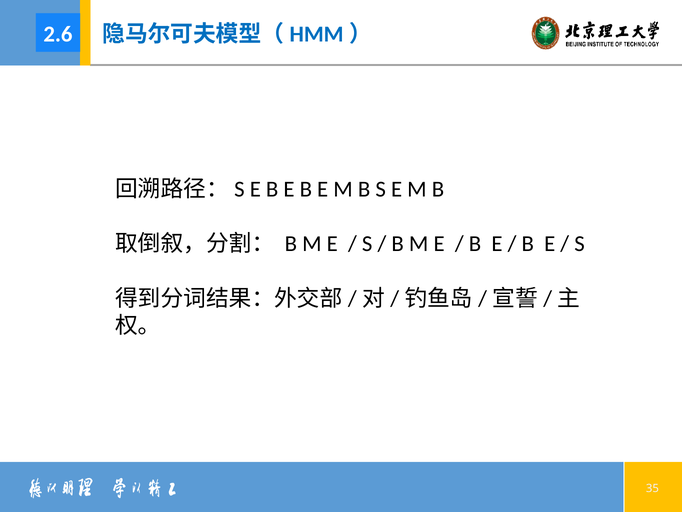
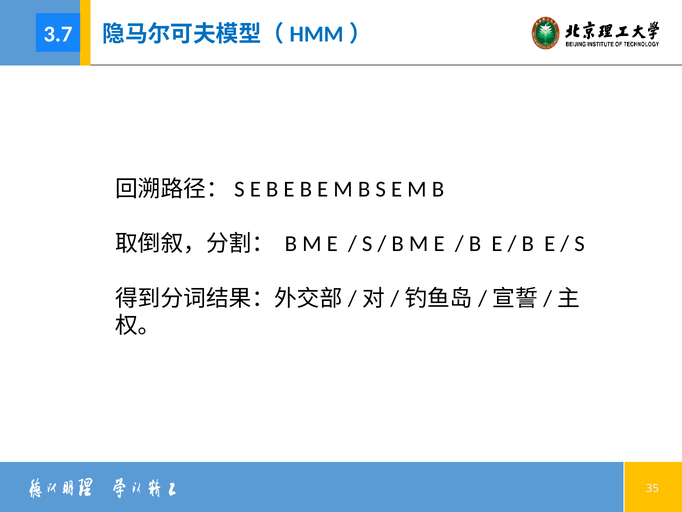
2.6: 2.6 -> 3.7 (58, 34)
